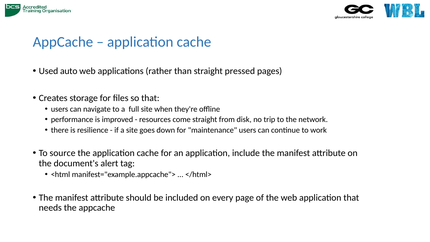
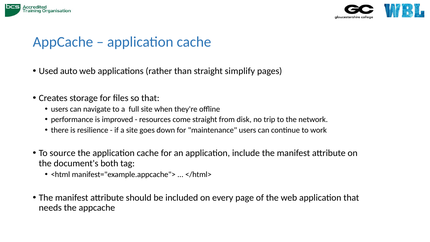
pressed: pressed -> simplify (240, 71)
alert: alert -> both (109, 163)
